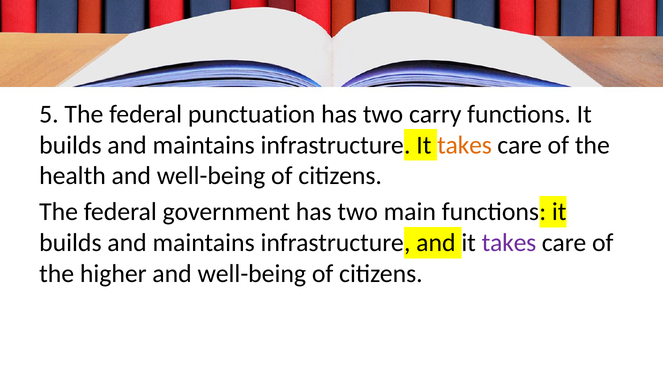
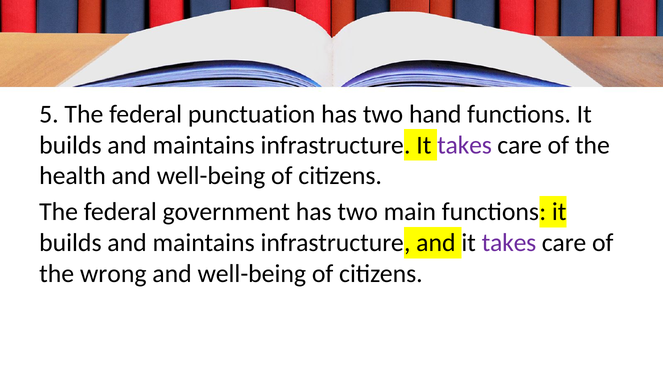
carry: carry -> hand (435, 114)
takes colour: orange -> purple (465, 145)
higher: higher -> wrong (113, 274)
